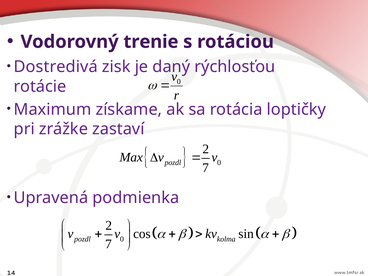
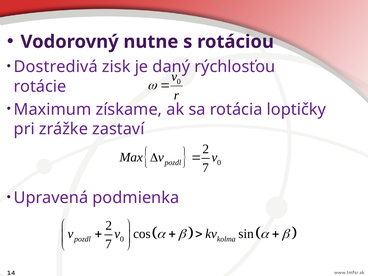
trenie: trenie -> nutne (151, 42)
